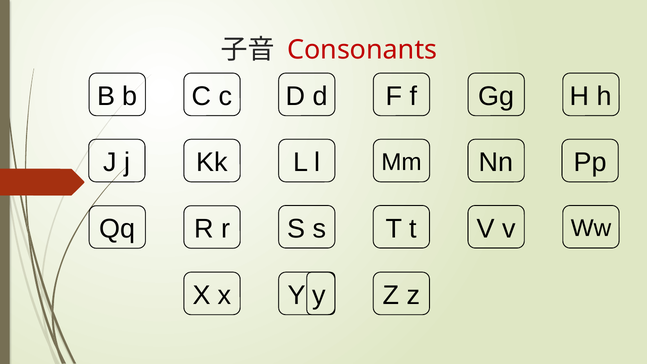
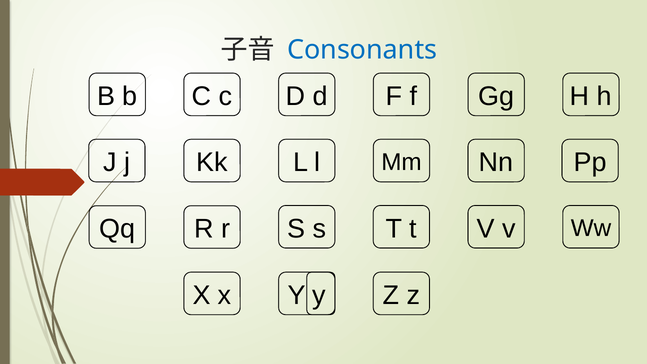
Consonants colour: red -> blue (362, 50)
